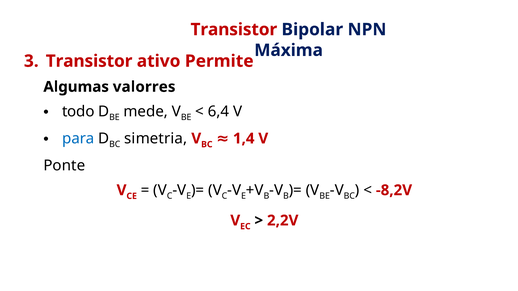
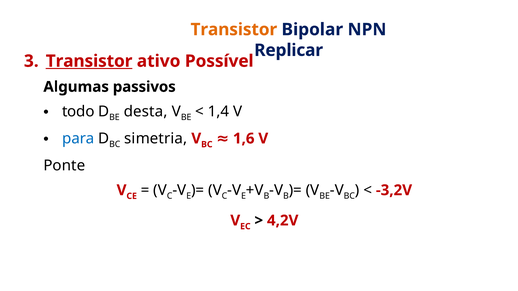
Transistor colour: red -> orange (234, 30)
Máxima: Máxima -> Replicar (289, 50)
Transistor underline: none -> present (89, 61)
Permite: Permite -> Possível (219, 61)
valorres: valorres -> passivos (144, 87)
mede: mede -> desta (146, 112)
6,4: 6,4 -> 1,4 (219, 112)
1,4: 1,4 -> 1,6 (244, 139)
-8,2V: -8,2V -> -3,2V (394, 190)
2,2V: 2,2V -> 4,2V (283, 221)
